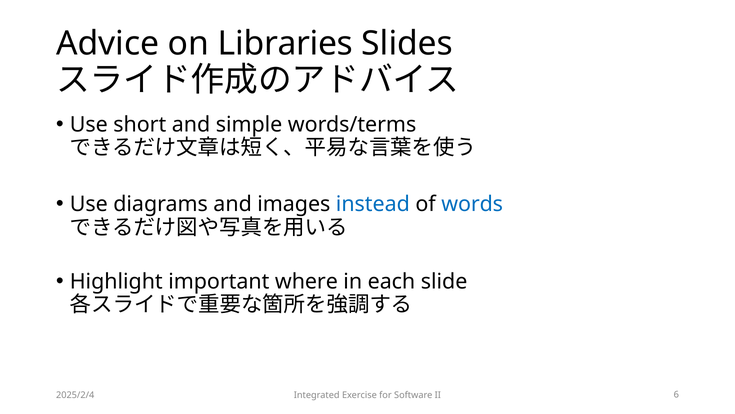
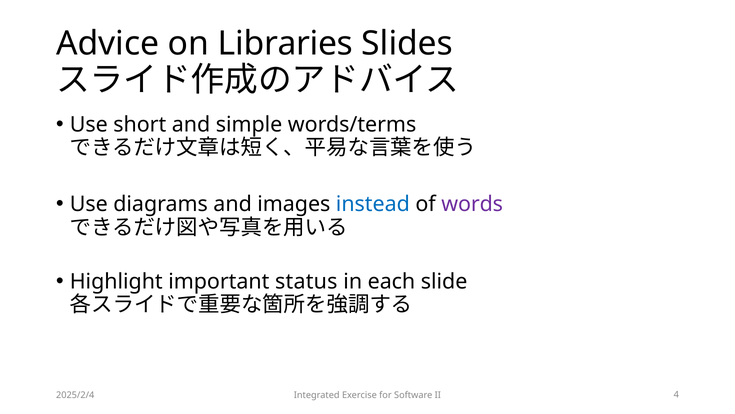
words colour: blue -> purple (472, 204)
where: where -> status (306, 281)
6: 6 -> 4 (676, 394)
